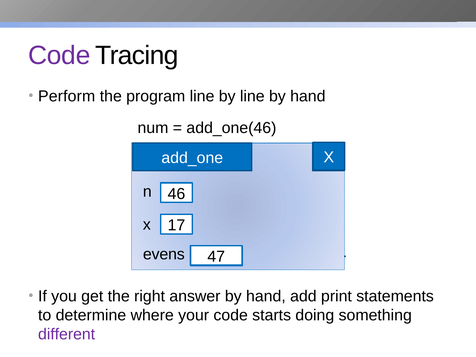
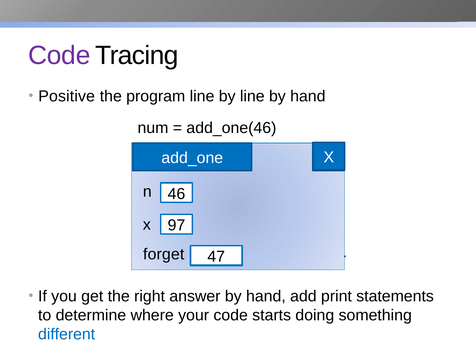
Perform: Perform -> Positive (67, 96)
17: 17 -> 97 (176, 225)
evens: evens -> forget (164, 254)
different colour: purple -> blue (67, 334)
